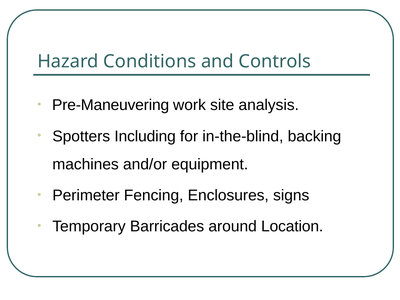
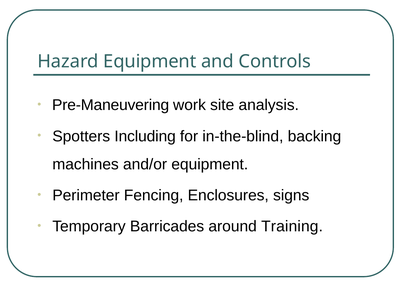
Hazard Conditions: Conditions -> Equipment (150, 62)
Location: Location -> Training (292, 227)
